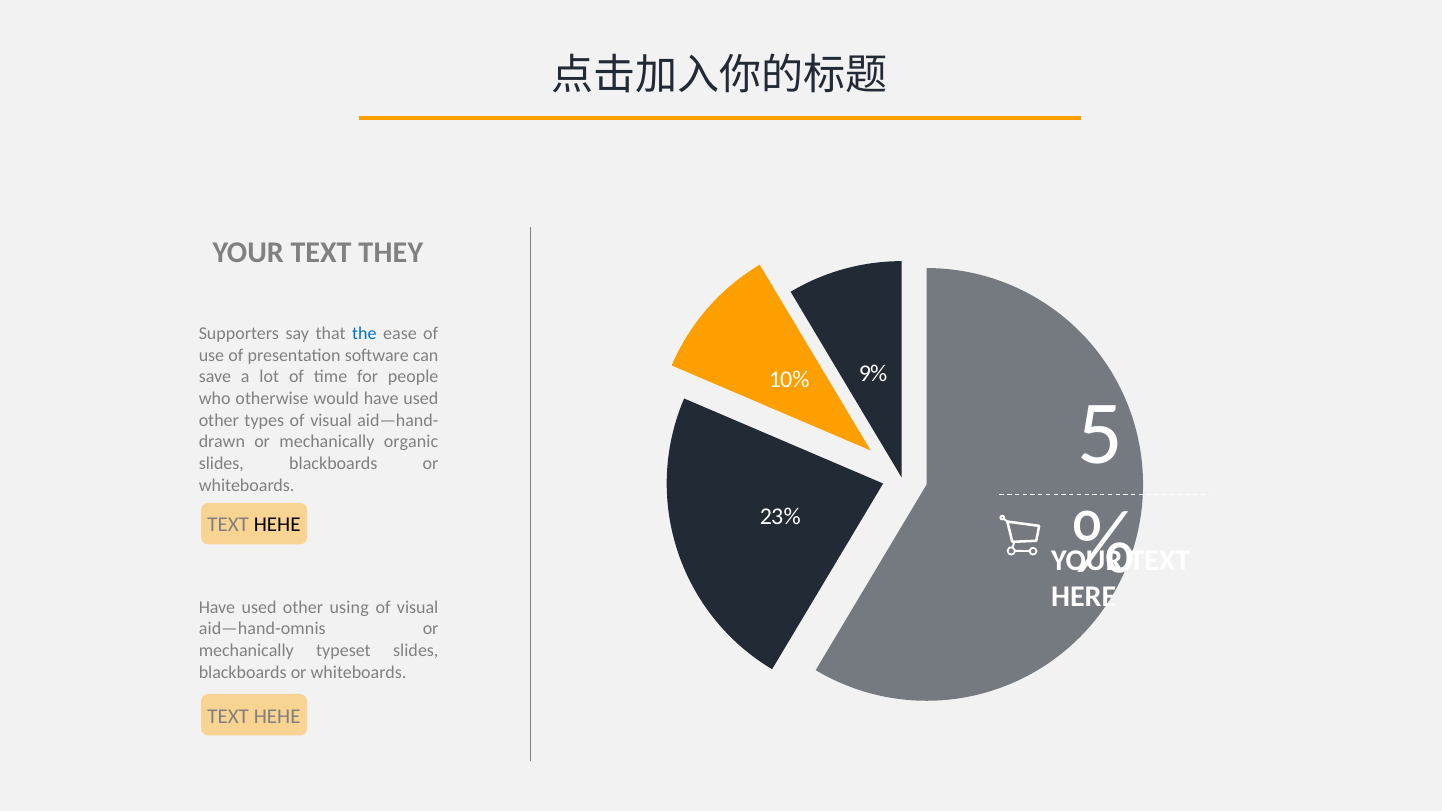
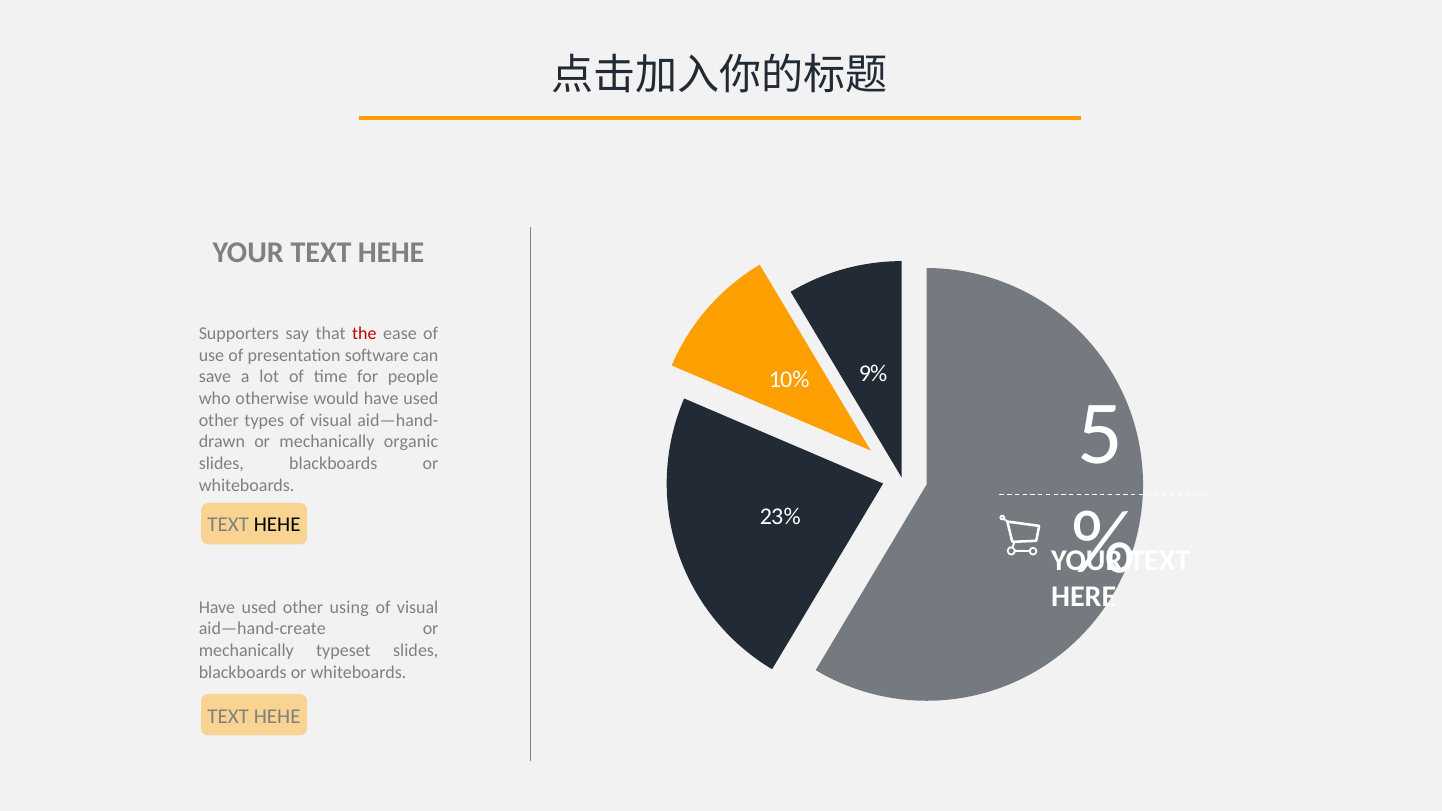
YOUR TEXT THEY: THEY -> HEHE (391, 252)
the colour: blue -> red (364, 334)
aid—hand-omnis: aid—hand-omnis -> aid—hand-create (262, 629)
